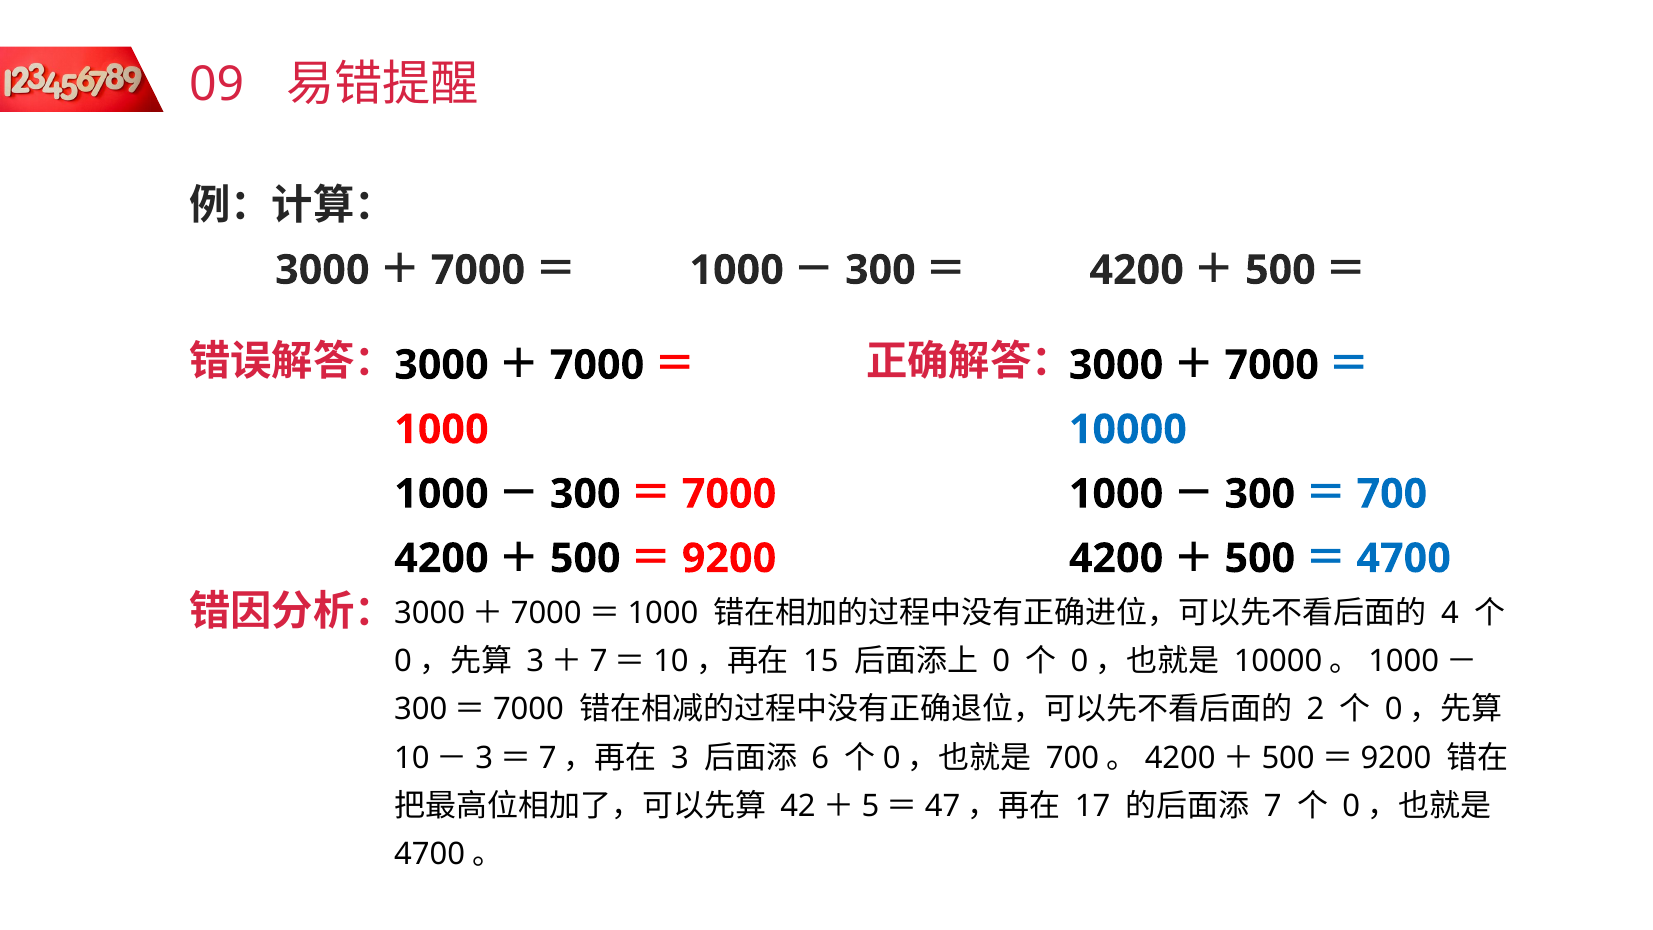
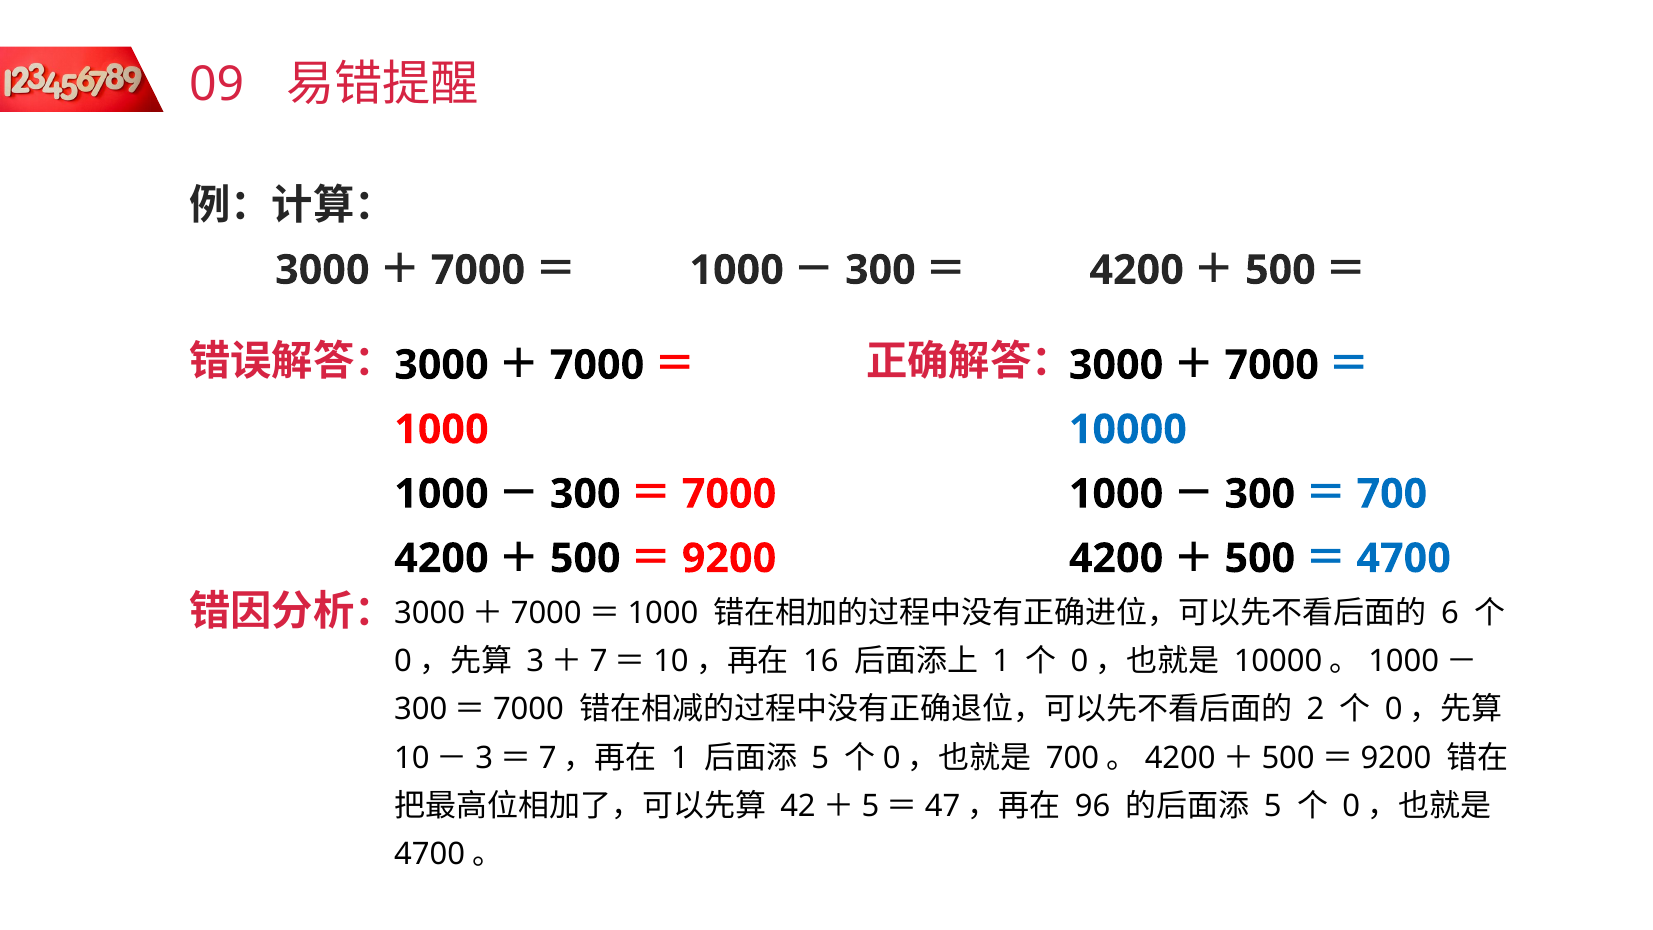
4: 4 -> 6 (1450, 613)
15: 15 -> 16 (821, 661)
0: 0 -> 1 (1001, 661)
3: 3 -> 1 (680, 758)
6: 6 -> 5 (820, 758)
17: 17 -> 96 (1093, 806)
7: 7 -> 5 (1273, 806)
